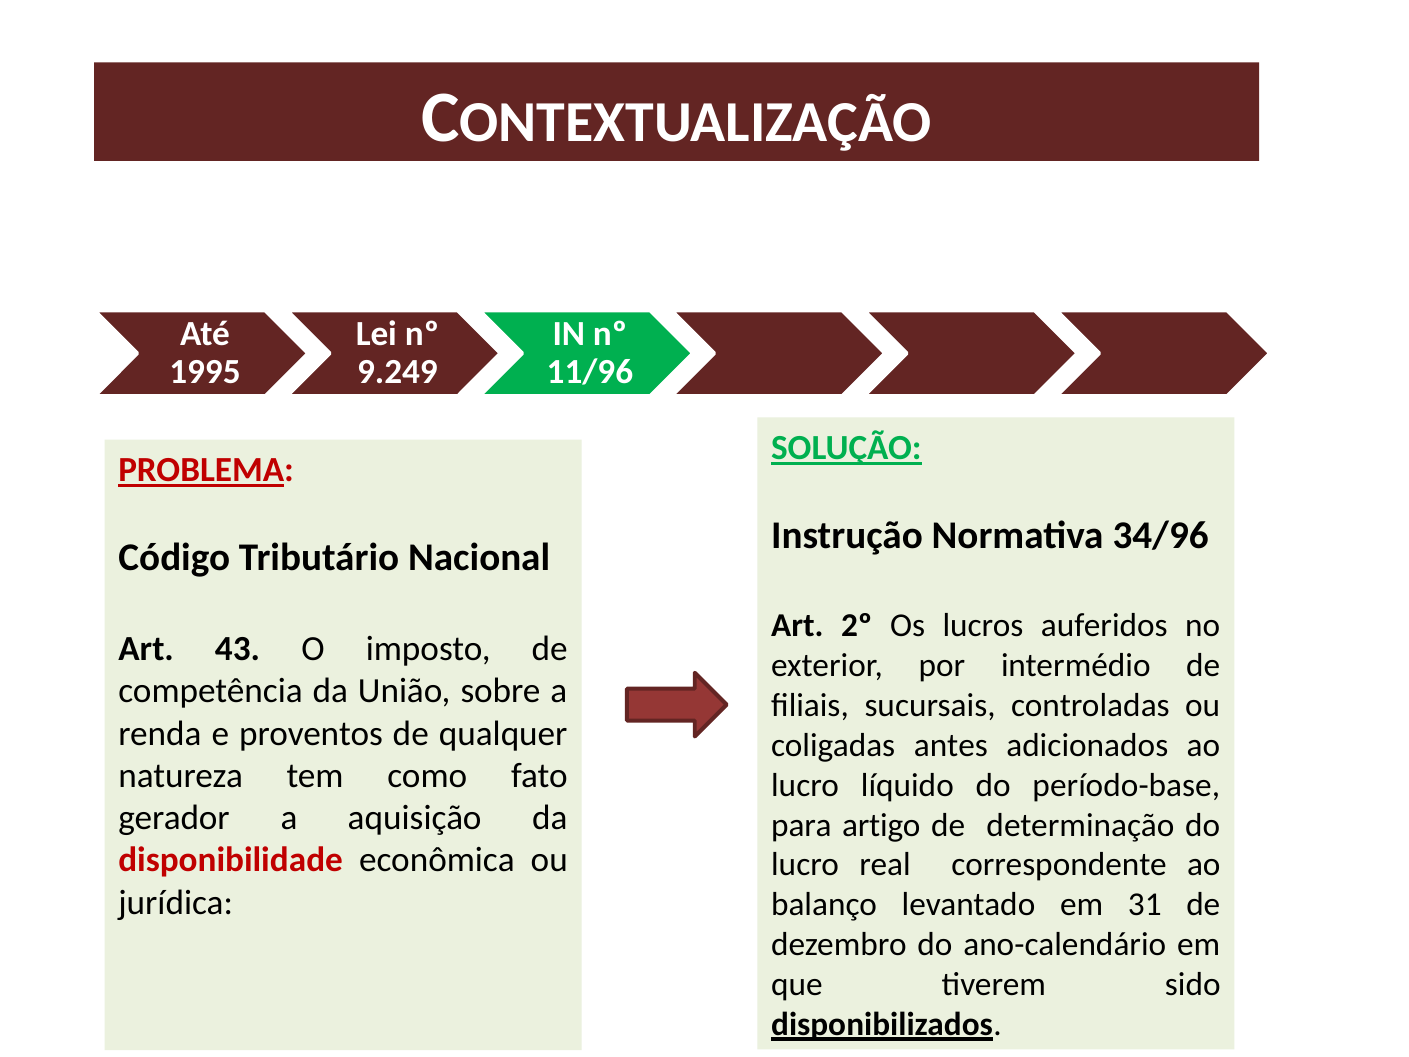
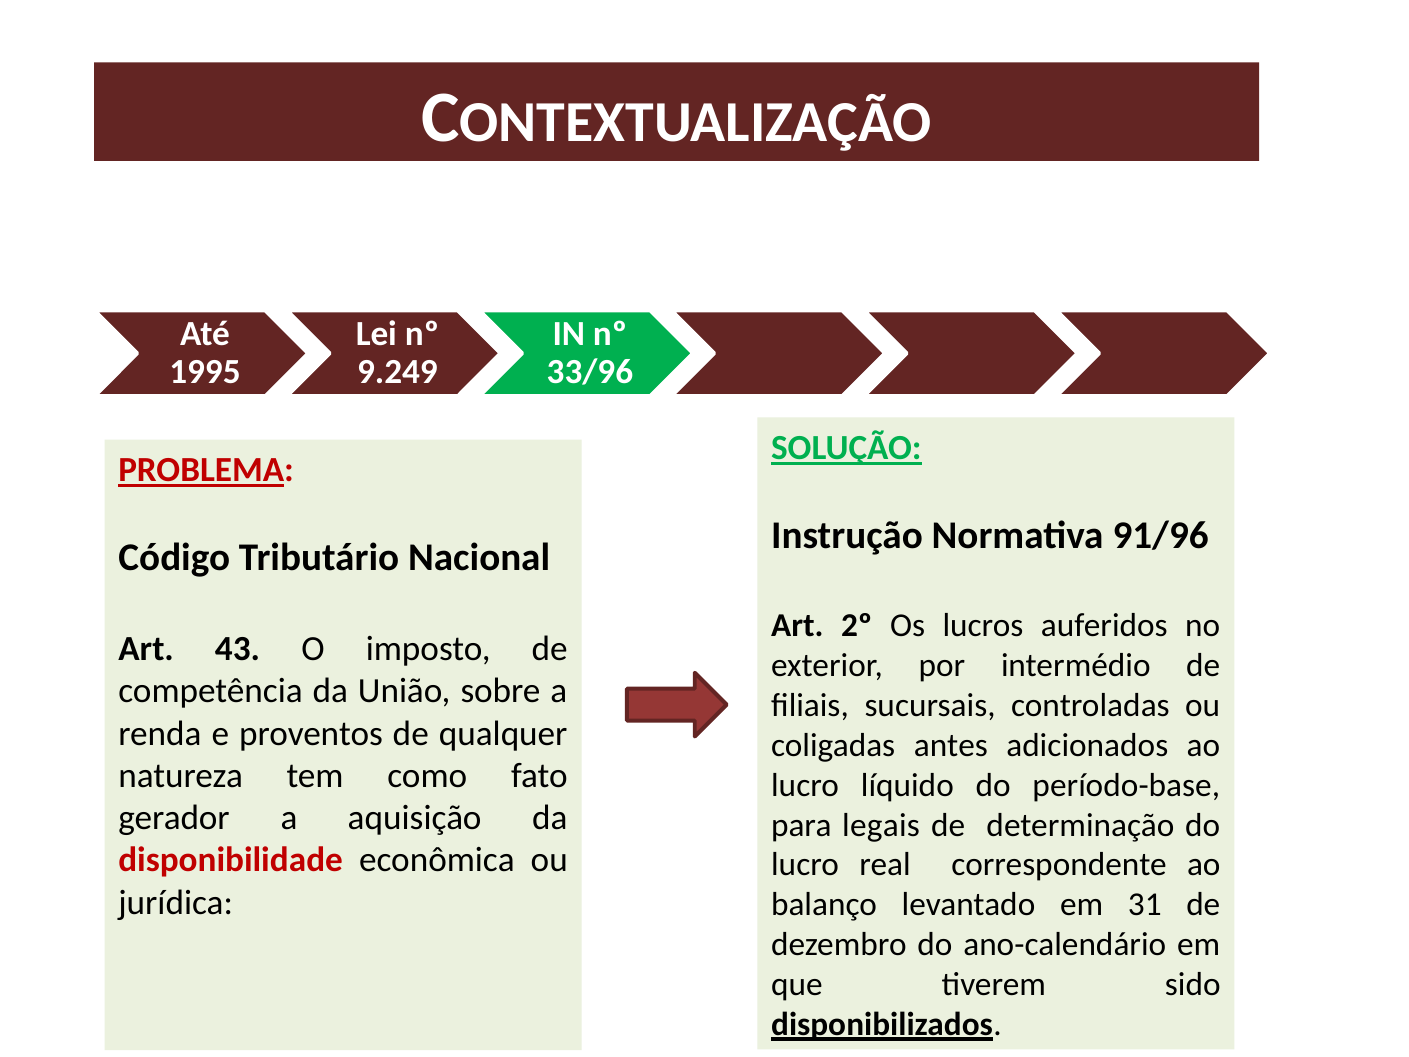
11/96: 11/96 -> 33/96 (590, 372)
34/96: 34/96 -> 91/96 (1161, 535)
artigo: artigo -> legais (881, 825)
